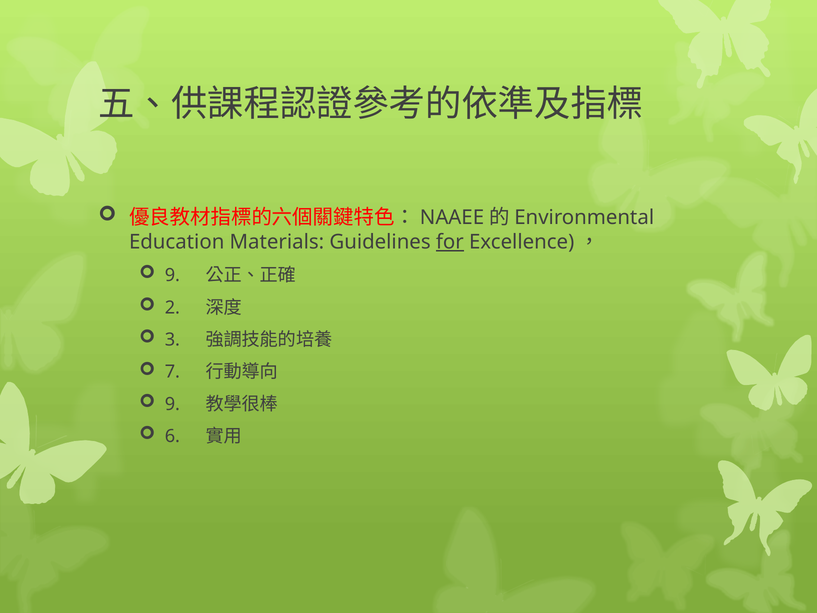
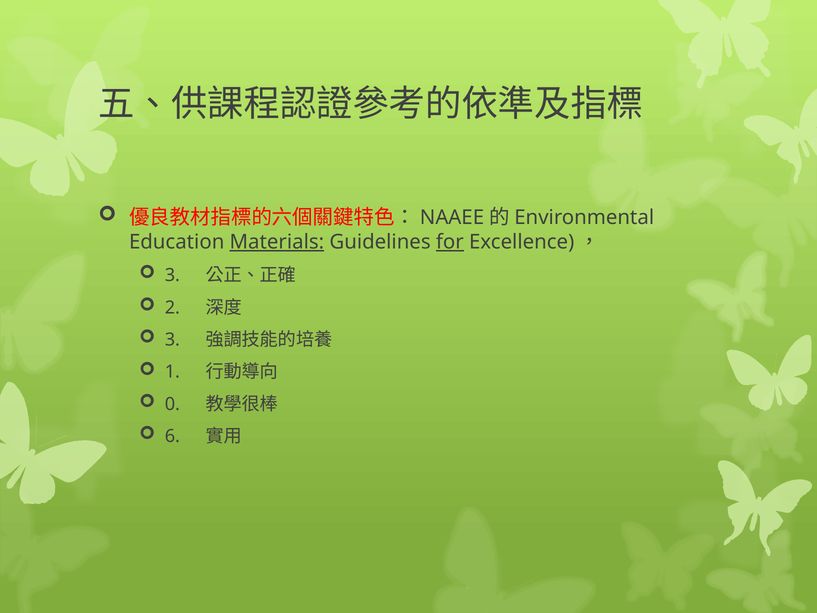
Materials underline: none -> present (277, 242)
9: 9 -> 3 (172, 275)
7: 7 -> 1 (172, 372)
9: 9 -> 0 (172, 404)
